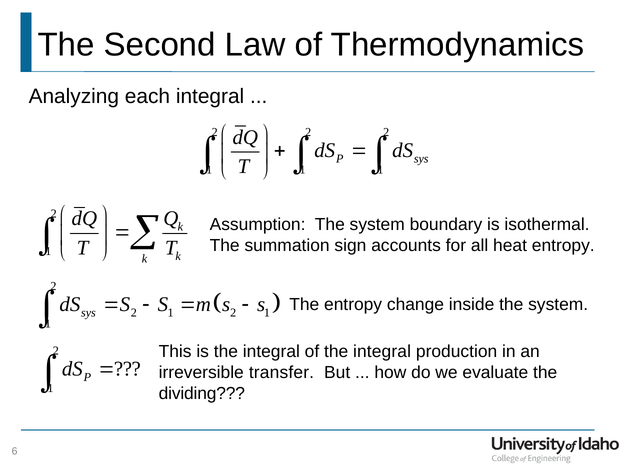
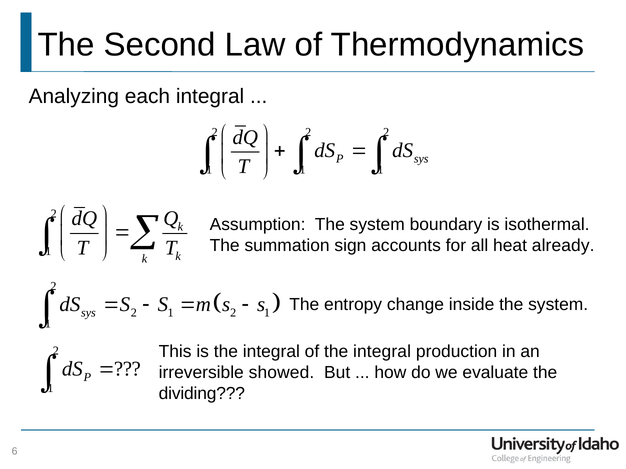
heat entropy: entropy -> already (563, 246)
transfer: transfer -> showed (281, 373)
